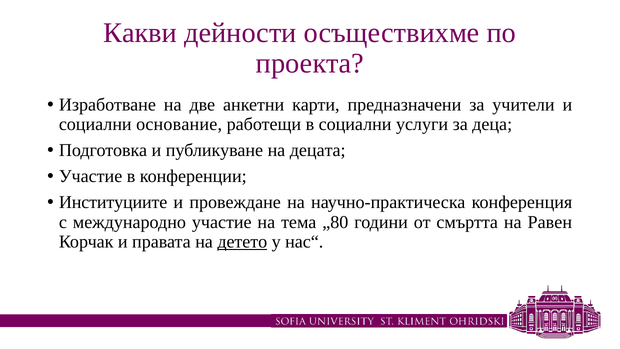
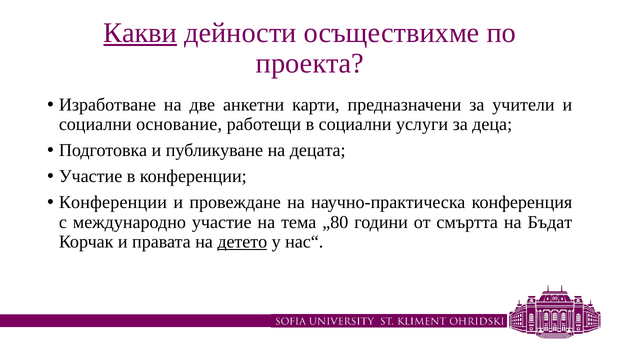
Какви underline: none -> present (140, 33)
Институциите: Институциите -> Конференции (113, 202)
Равен: Равен -> Бъдат (550, 222)
